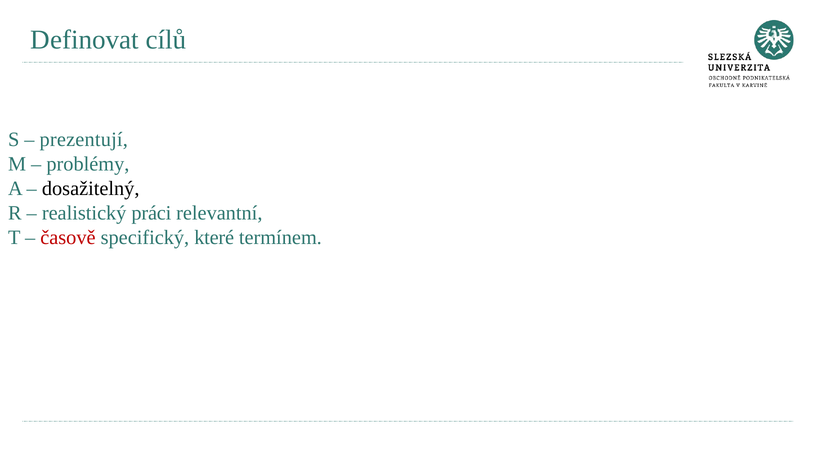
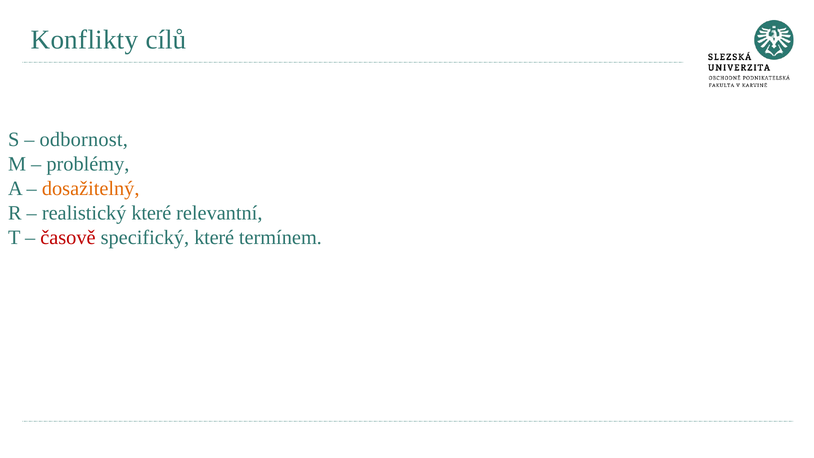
Definovat: Definovat -> Konflikty (84, 40)
prezentují: prezentují -> odbornost (84, 140)
dosažitelný colour: black -> orange (91, 188)
realistický práci: práci -> které (151, 213)
